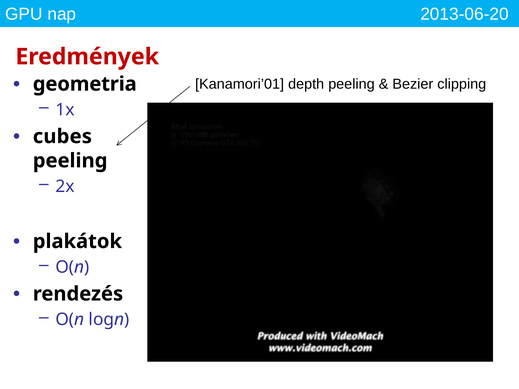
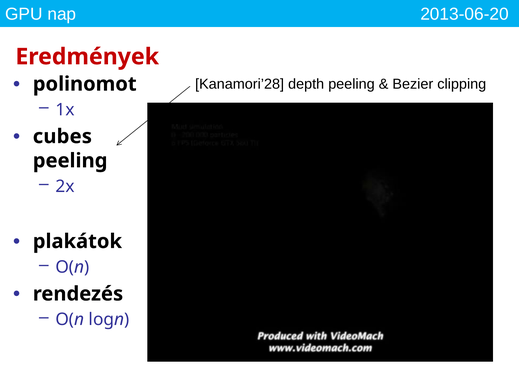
geometria: geometria -> polinomot (85, 84)
Kanamori’01: Kanamori’01 -> Kanamori’28 (240, 84)
